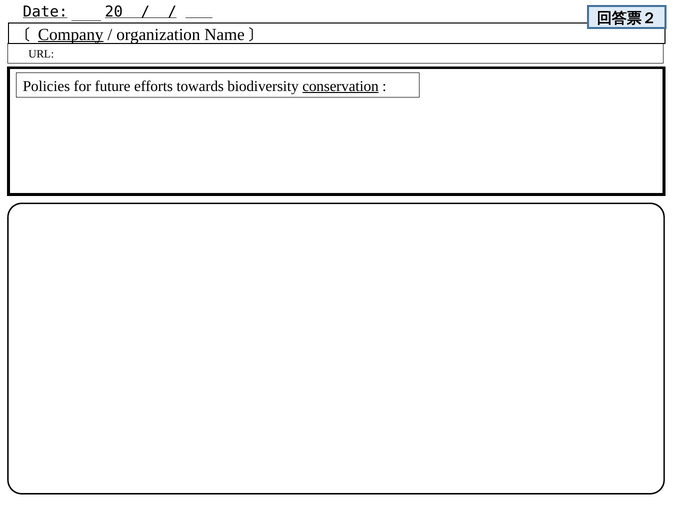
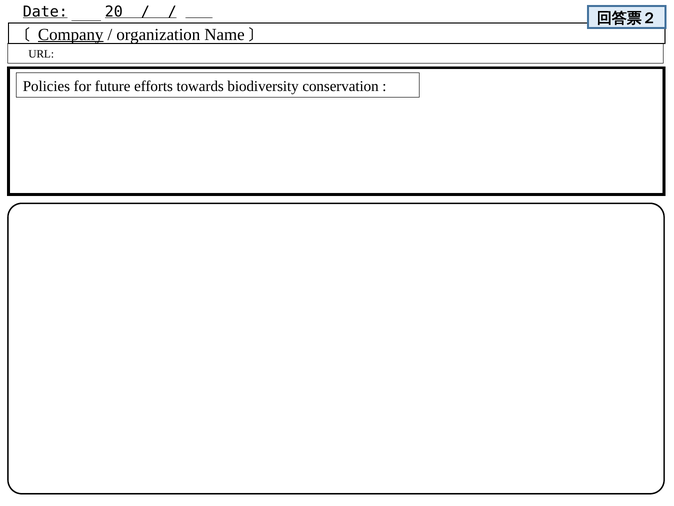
conservation underline: present -> none (341, 86)
